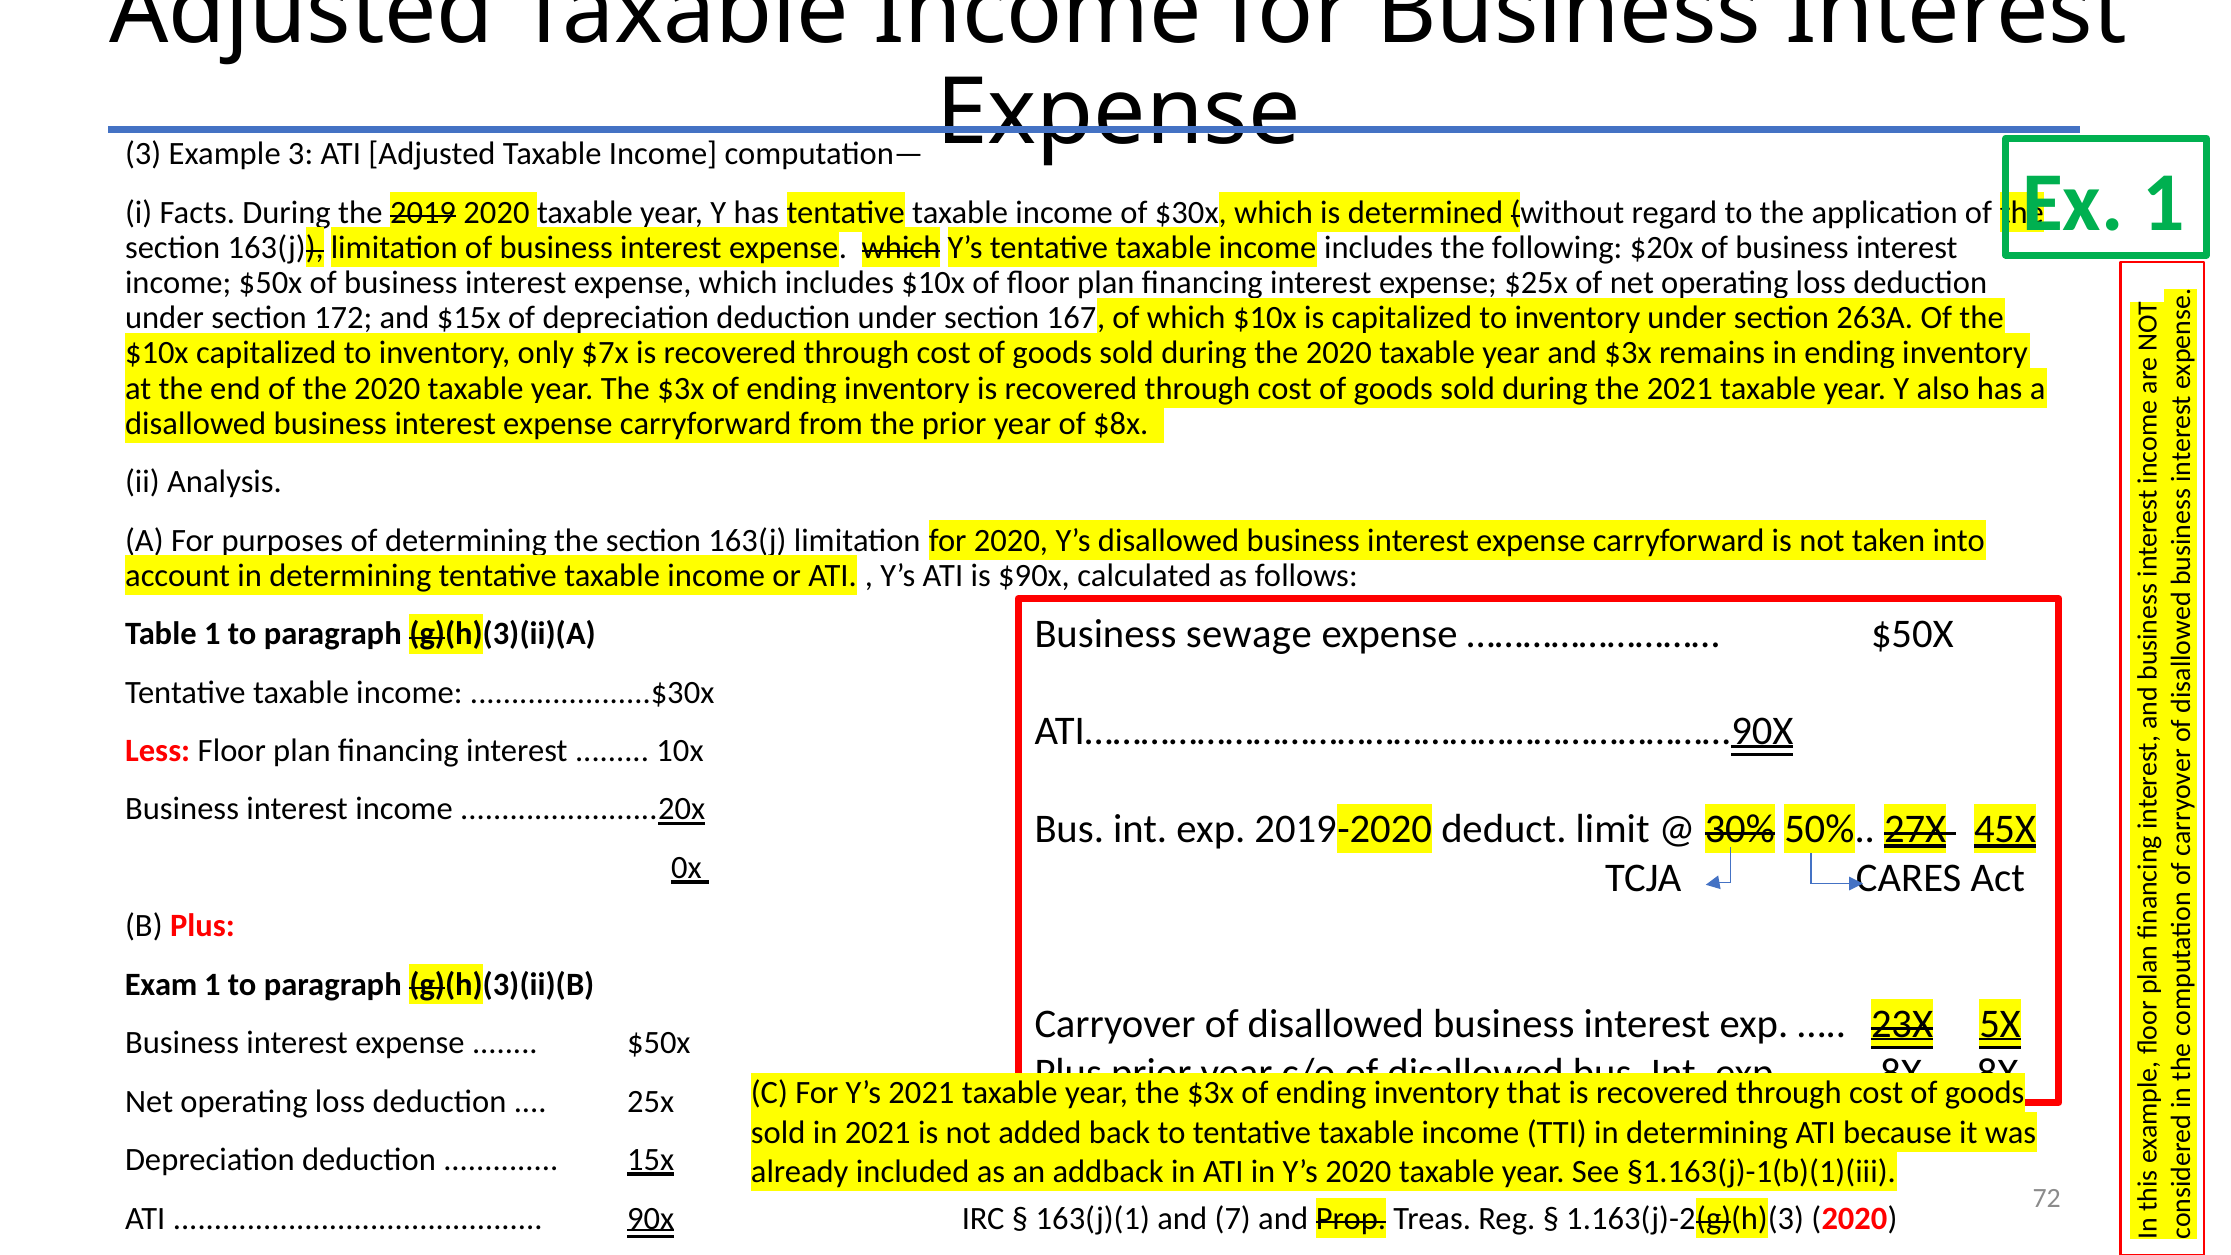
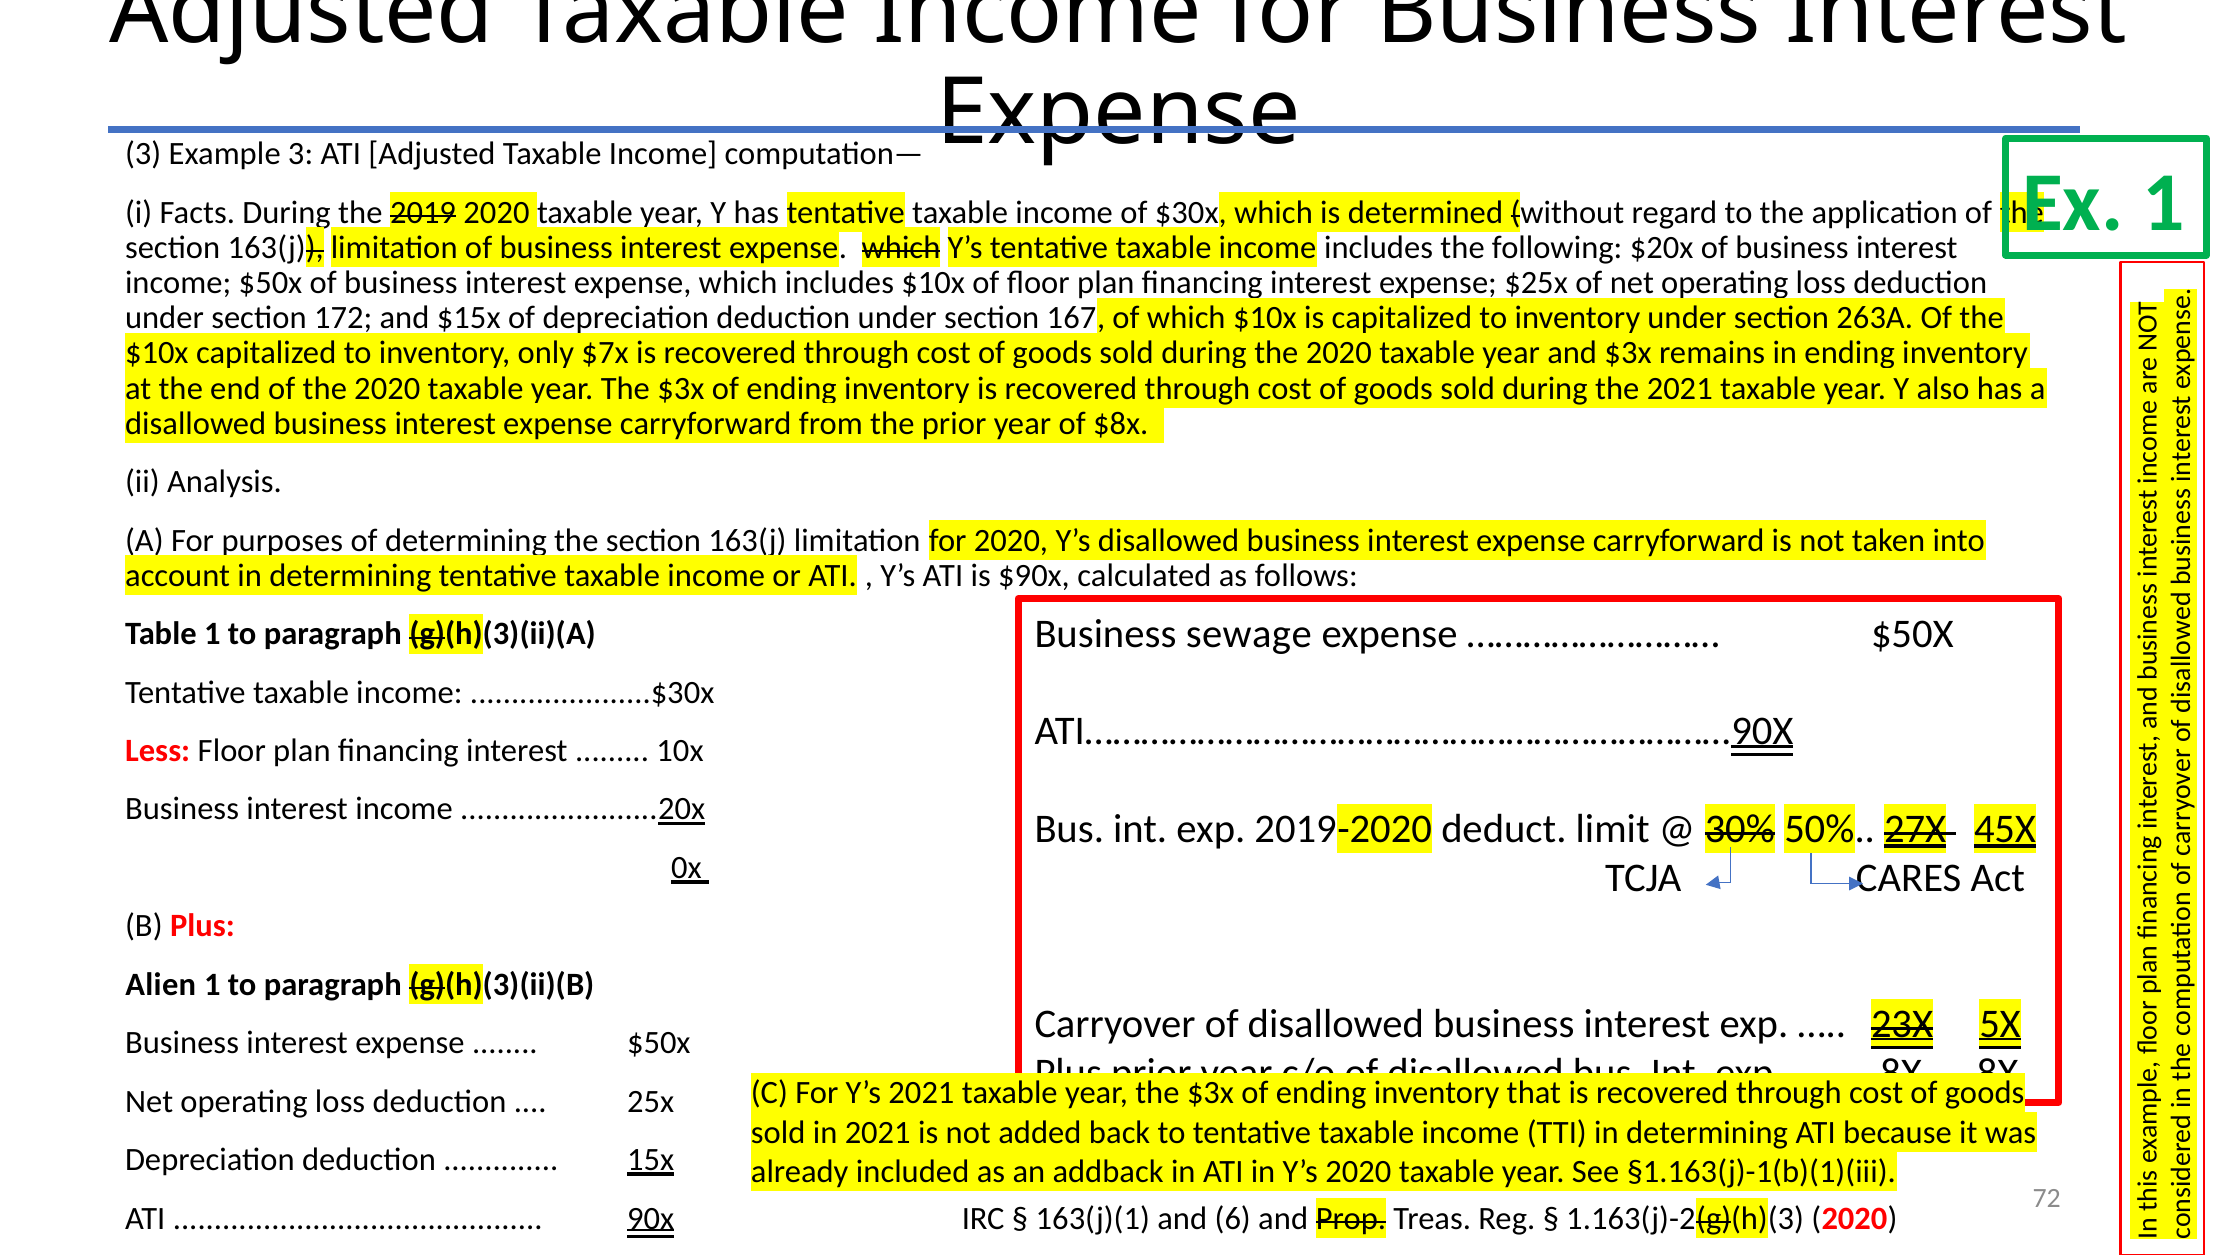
Exam: Exam -> Alien (161, 985)
7: 7 -> 6 (1233, 1218)
